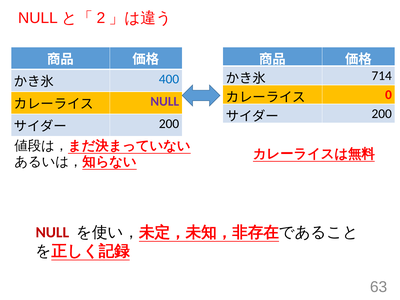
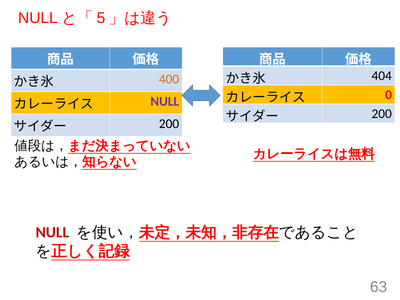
2: 2 -> 5 (101, 18)
714: 714 -> 404 (382, 76)
400 colour: blue -> orange (169, 79)
